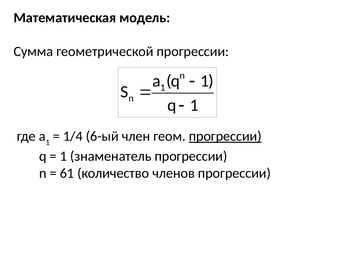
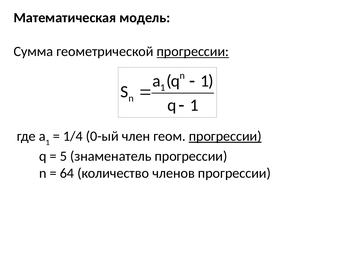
прогрессии underline: none -> present (193, 52)
6-ый: 6-ый -> 0-ый (102, 136)
1: 1 -> 5 (63, 156)
61: 61 -> 64 (67, 173)
